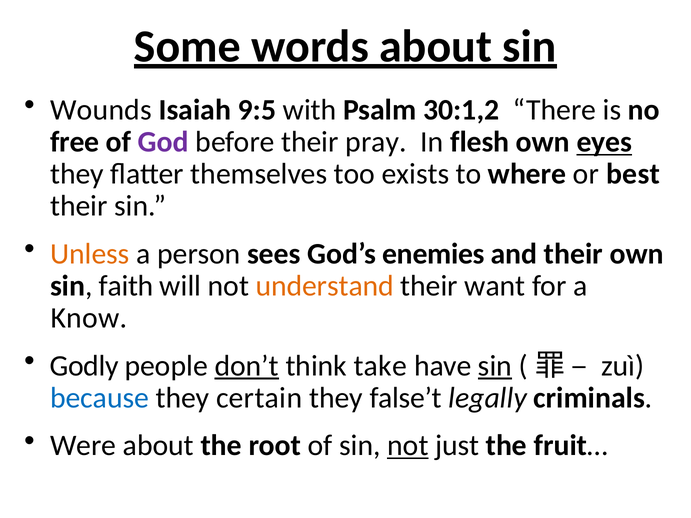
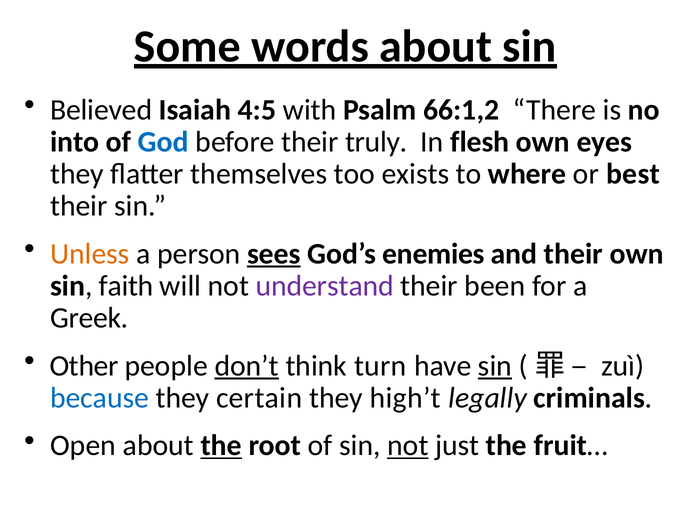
Wounds: Wounds -> Believed (101, 110)
9:5: 9:5 -> 4:5 (257, 110)
30:1,2: 30:1,2 -> 66:1,2 (461, 110)
free: free -> into (75, 142)
God colour: purple -> blue (163, 142)
pray: pray -> truly (376, 142)
eyes underline: present -> none (604, 142)
sees underline: none -> present (274, 254)
understand colour: orange -> purple (325, 286)
want: want -> been (495, 286)
Know: Know -> Greek (89, 318)
Godly: Godly -> Other (84, 366)
take: take -> turn (380, 366)
false’t: false’t -> high’t (405, 398)
Were: Were -> Open (83, 446)
the underline: none -> present (221, 446)
